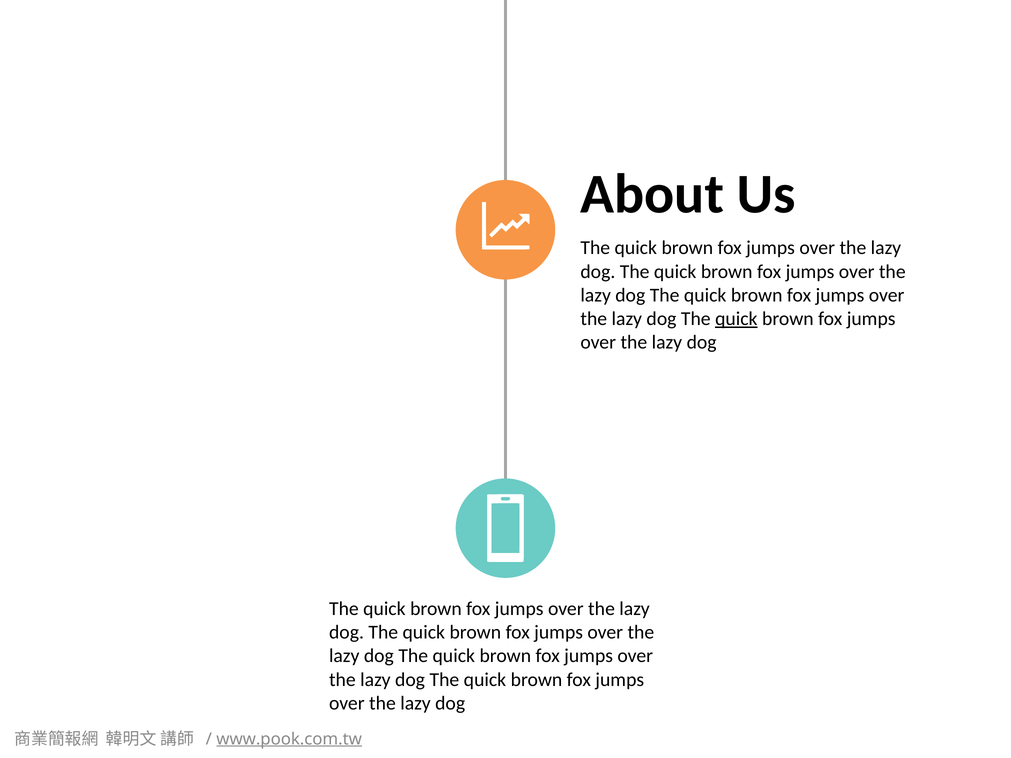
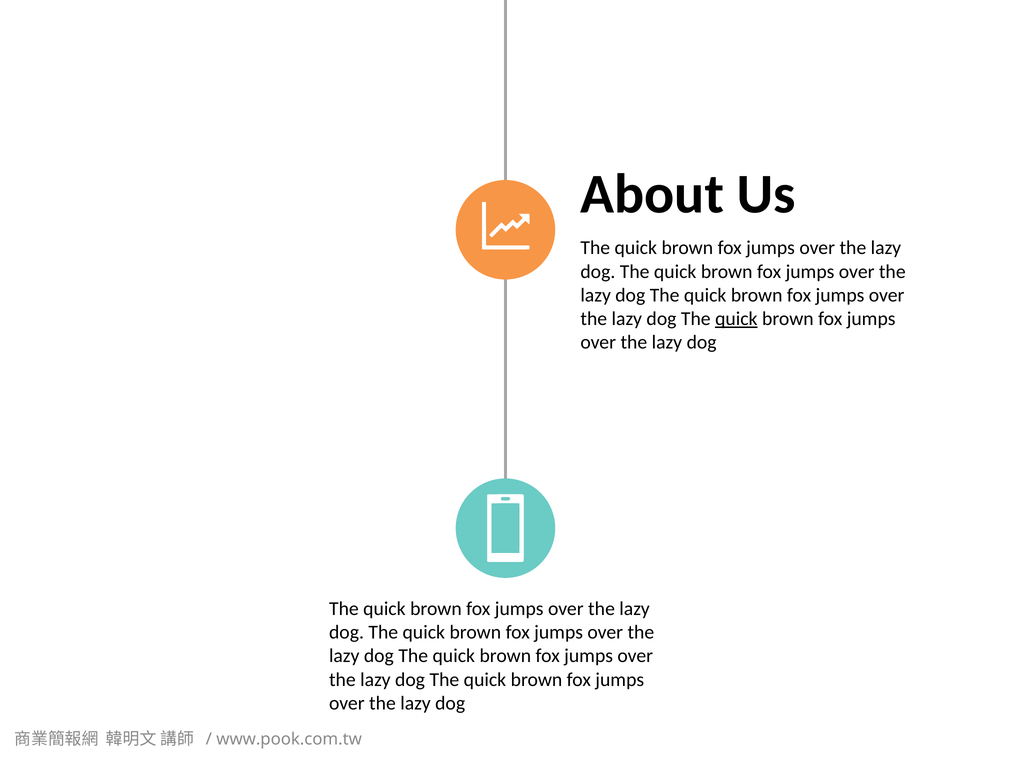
www.pook.com.tw underline: present -> none (289, 739)
